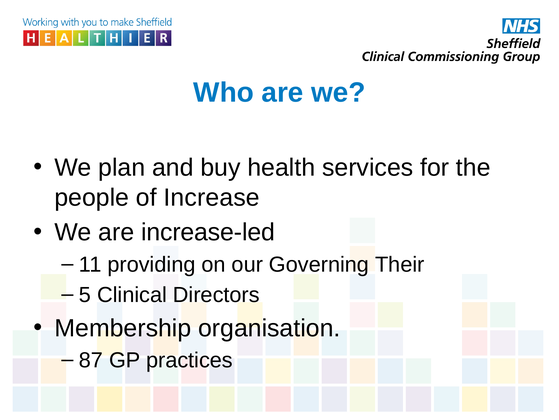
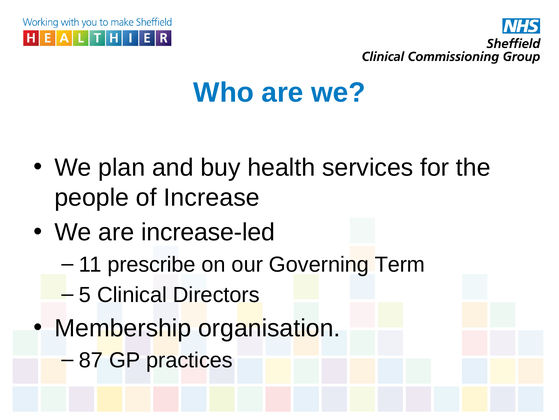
providing: providing -> prescribe (152, 264)
Their: Their -> Term (400, 264)
